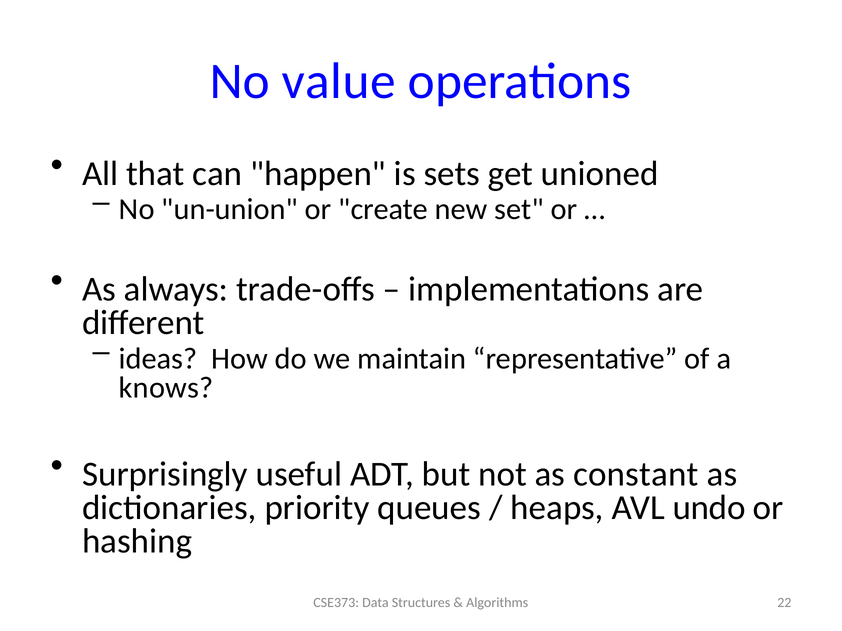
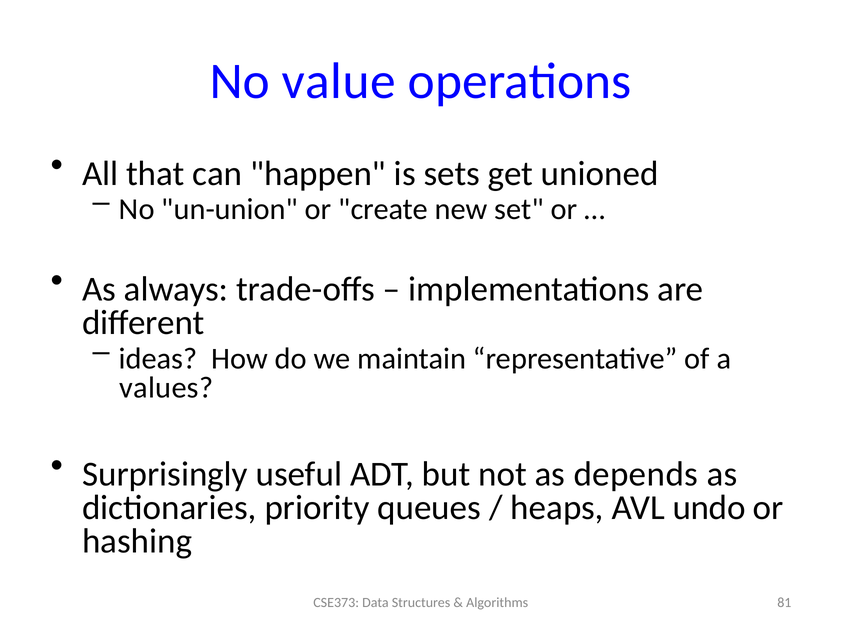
knows: knows -> values (166, 388)
constant: constant -> depends (636, 474)
22: 22 -> 81 (784, 603)
